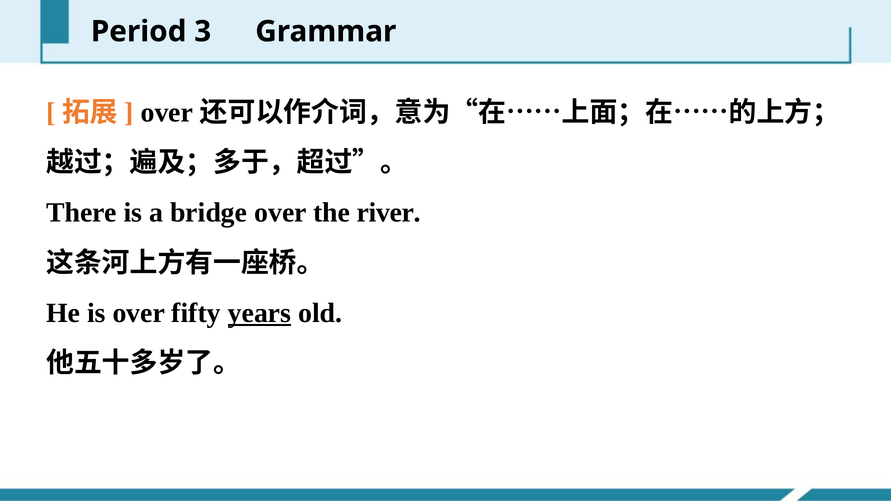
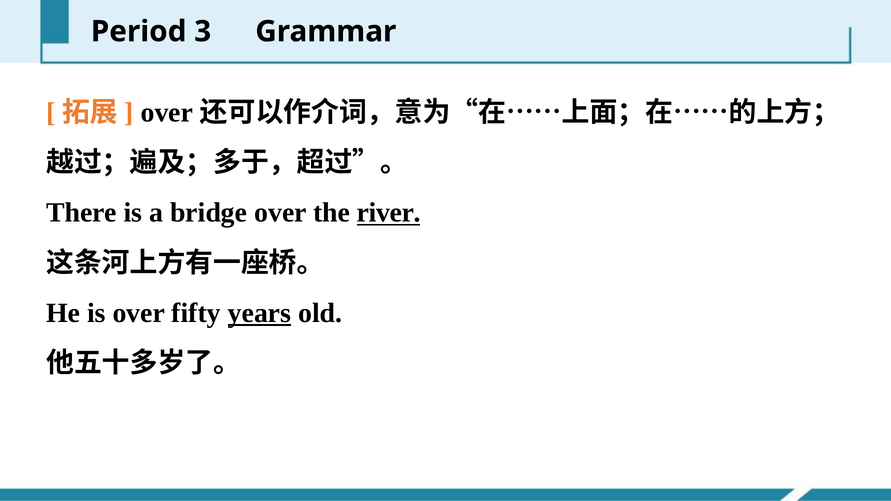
river underline: none -> present (389, 213)
